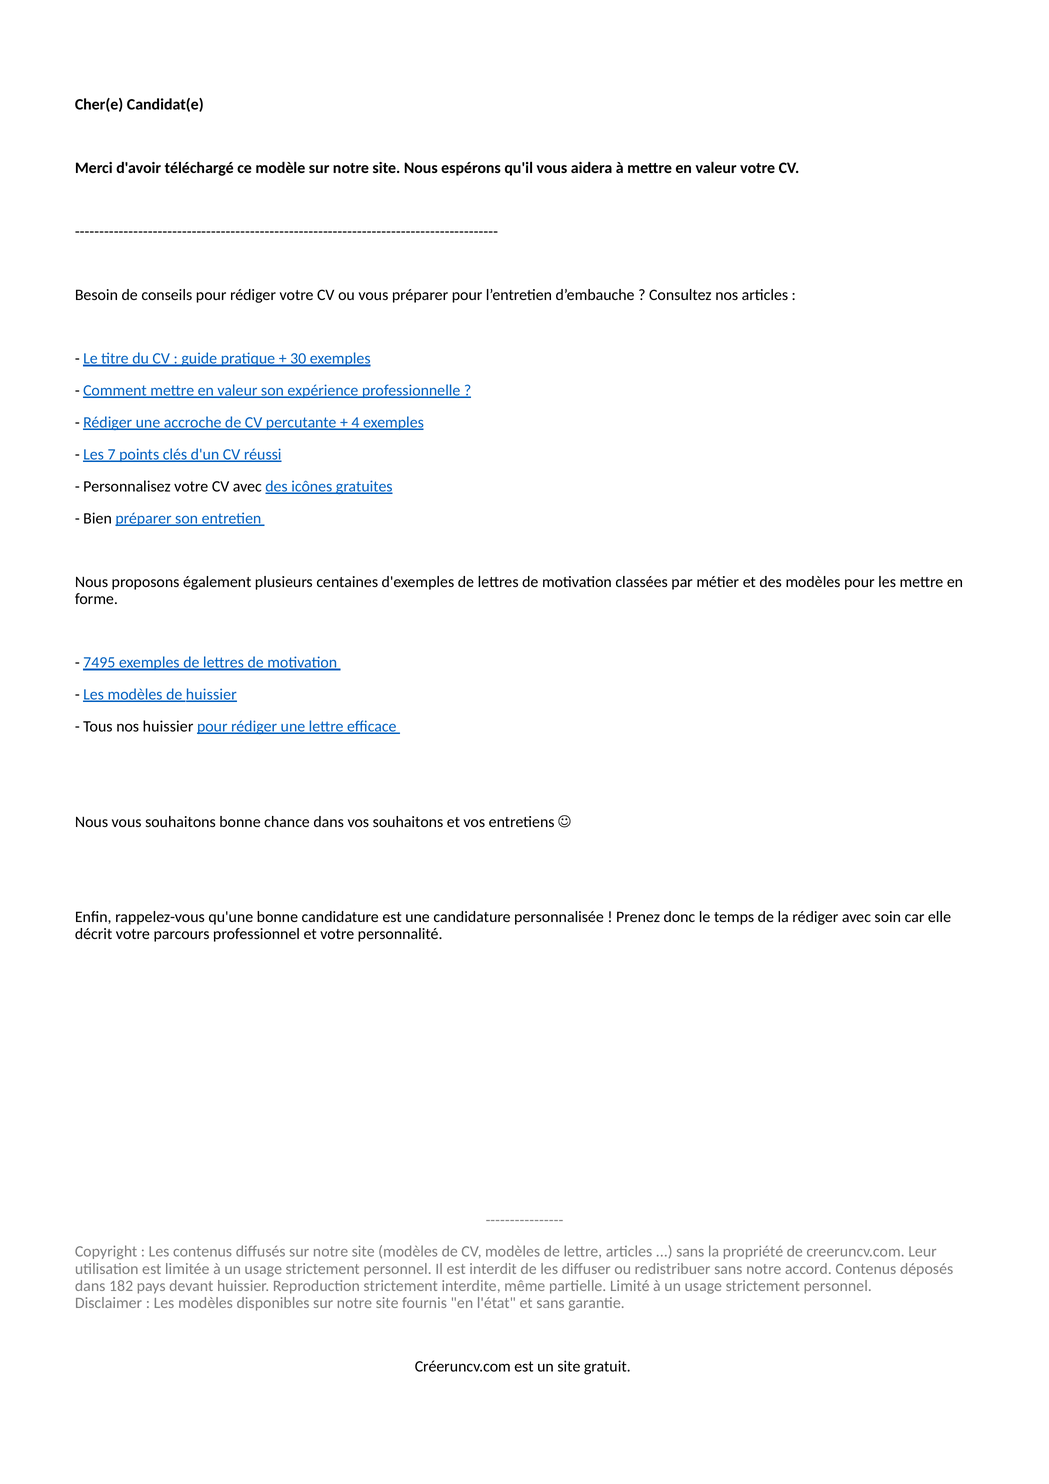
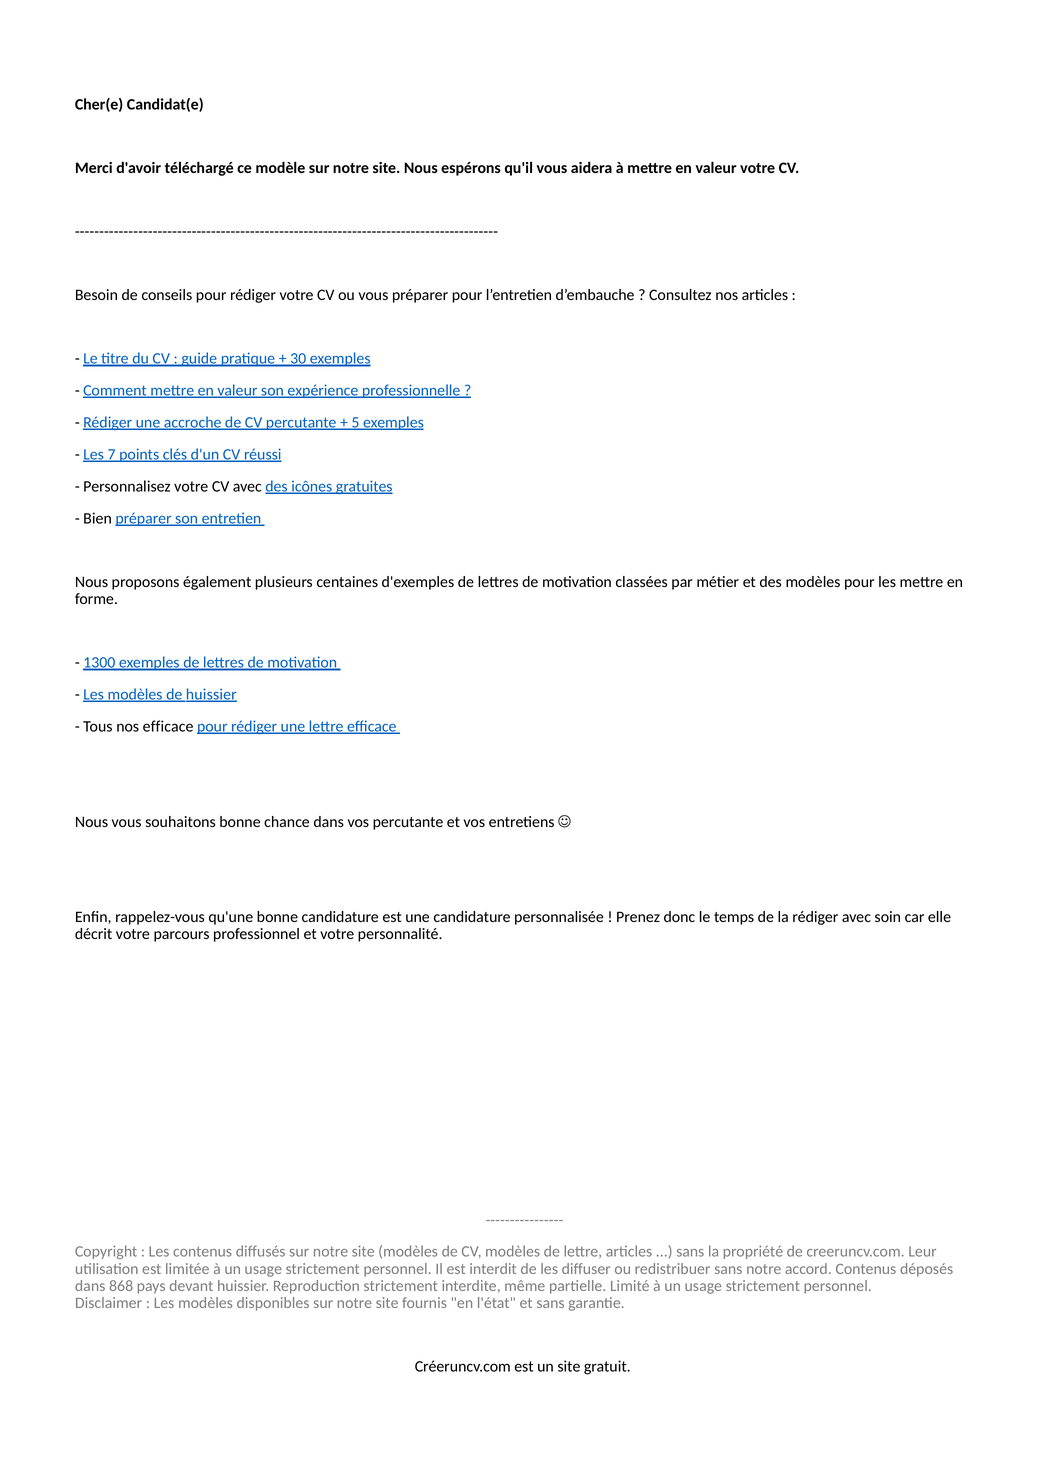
4: 4 -> 5 (355, 422)
7495: 7495 -> 1300 (99, 662)
nos huissier: huissier -> efficace (168, 726)
vos souhaitons: souhaitons -> percutante (408, 822)
182: 182 -> 868 (121, 1286)
